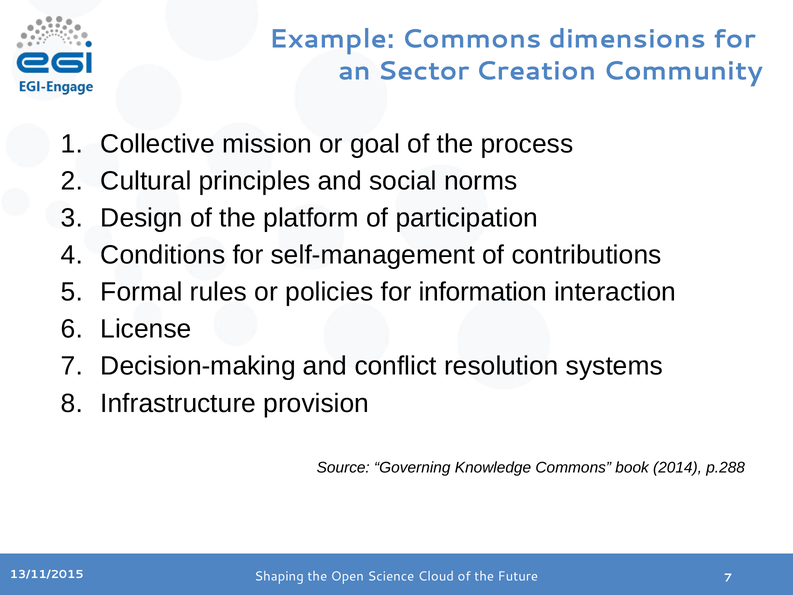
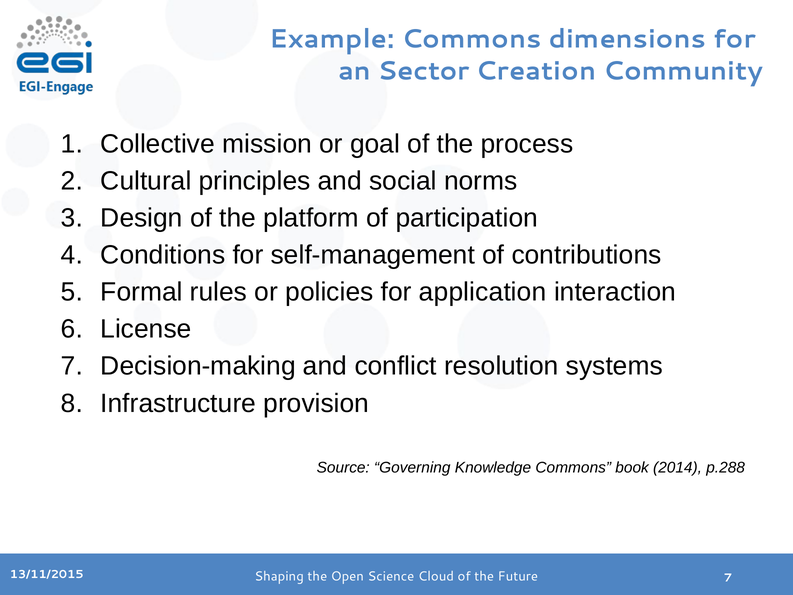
information: information -> application (483, 292)
